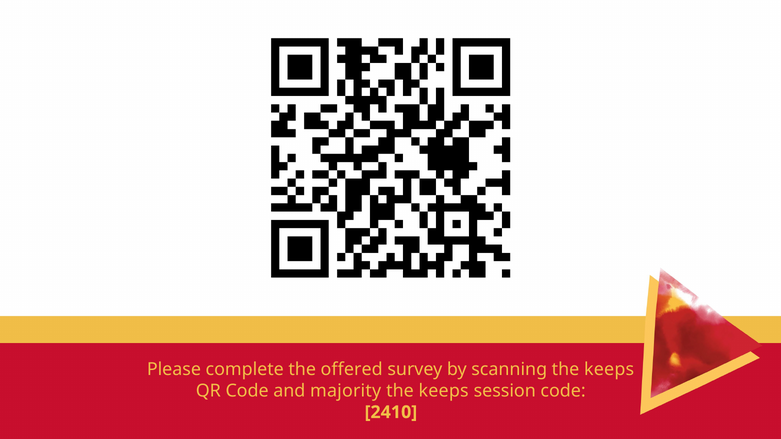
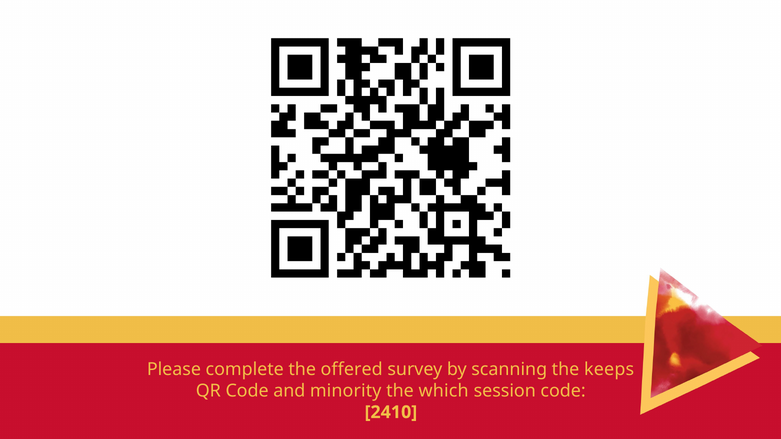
majority: majority -> minority (346, 391)
keeps: keeps -> which (444, 391)
